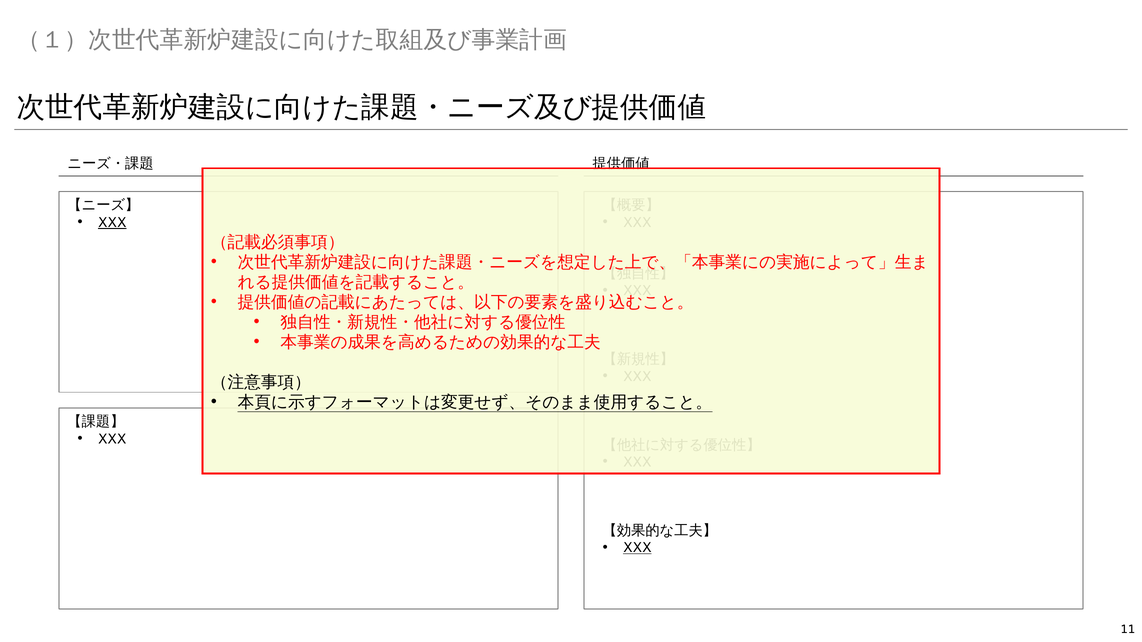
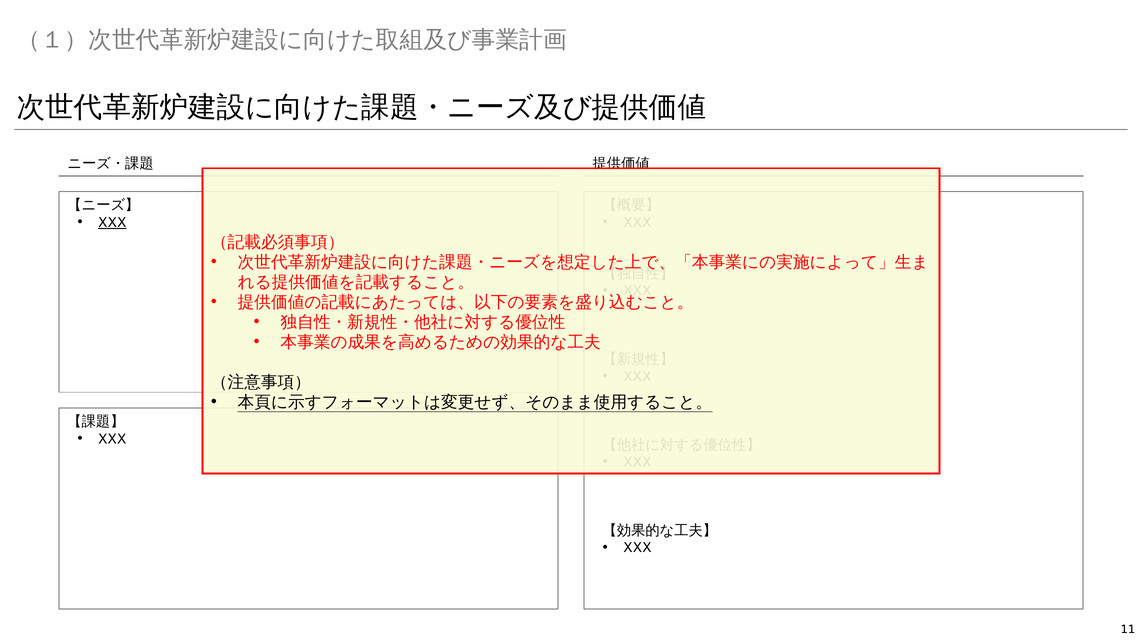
XXX underline: present -> none (637, 548)
